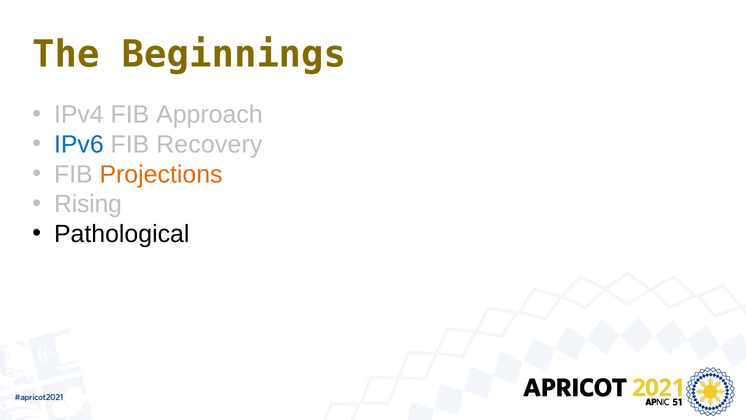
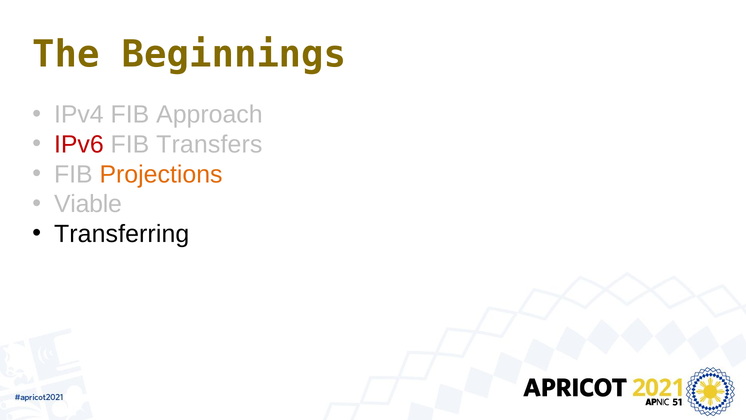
IPv6 colour: blue -> red (79, 144)
Recovery: Recovery -> Transfers (209, 144)
Rising: Rising -> Viable (88, 204)
Pathological: Pathological -> Transferring (122, 234)
